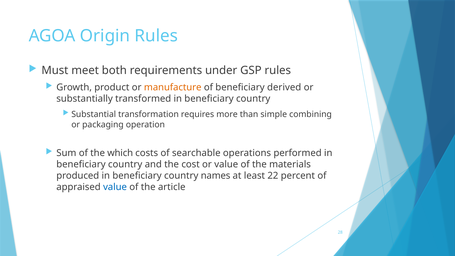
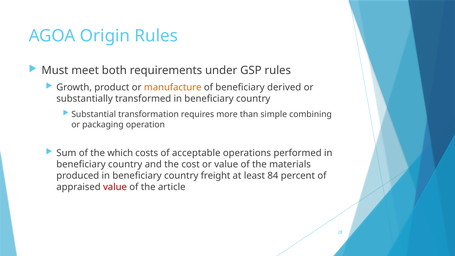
searchable: searchable -> acceptable (196, 153)
names: names -> freight (216, 176)
22: 22 -> 84 (273, 176)
value colour: blue -> red (115, 187)
